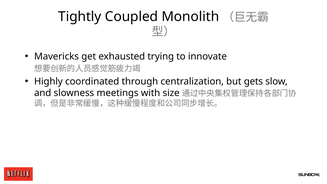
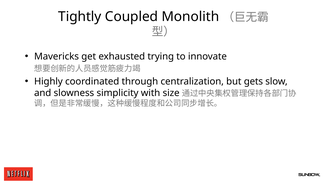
meetings: meetings -> simplicity (118, 93)
